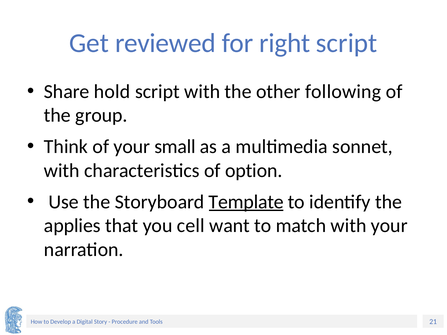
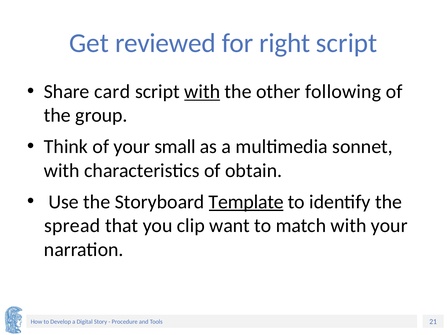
hold: hold -> card (112, 92)
with underline: none -> present (202, 92)
option: option -> obtain (254, 171)
applies: applies -> spread (72, 226)
cell: cell -> clip (191, 226)
